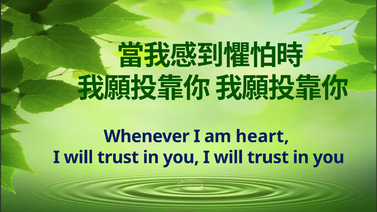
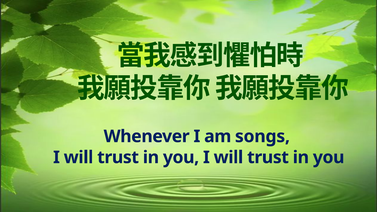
heart: heart -> songs (262, 136)
